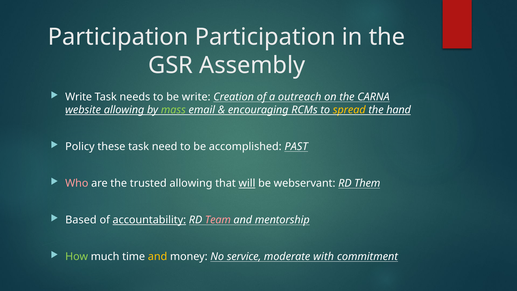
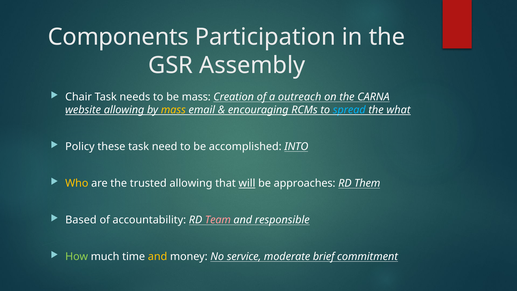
Participation: Participation -> Components (118, 37)
Write: Write -> Chair (79, 97)
be write: write -> mass (196, 97)
mass colour: light green -> yellow (173, 110)
spread colour: yellow -> light blue (349, 110)
hand: hand -> what (398, 110)
PAST: PAST -> INTO (296, 146)
Who colour: pink -> yellow (77, 183)
webservant: webservant -> approaches (305, 183)
accountability underline: present -> none (149, 220)
mentorship: mentorship -> responsible (282, 220)
with: with -> brief (324, 256)
